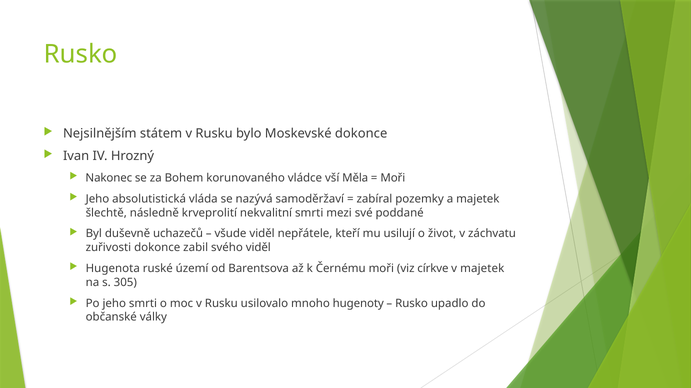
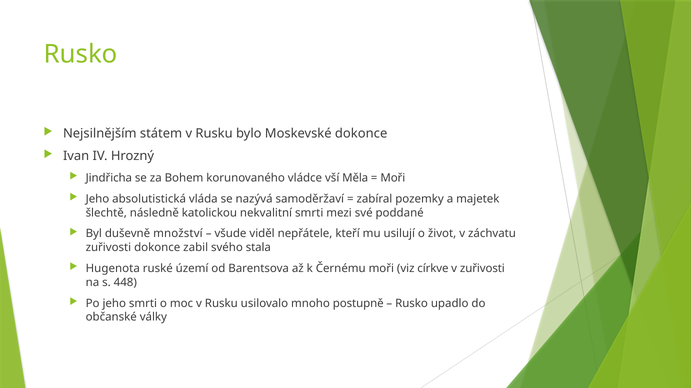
Nakonec: Nakonec -> Jindřicha (109, 178)
krveprolití: krveprolití -> katolickou (209, 213)
uchazečů: uchazečů -> množství (178, 234)
svého viděl: viděl -> stala (258, 248)
v majetek: majetek -> zuřivosti (482, 269)
305: 305 -> 448 (125, 283)
hugenoty: hugenoty -> postupně (358, 304)
